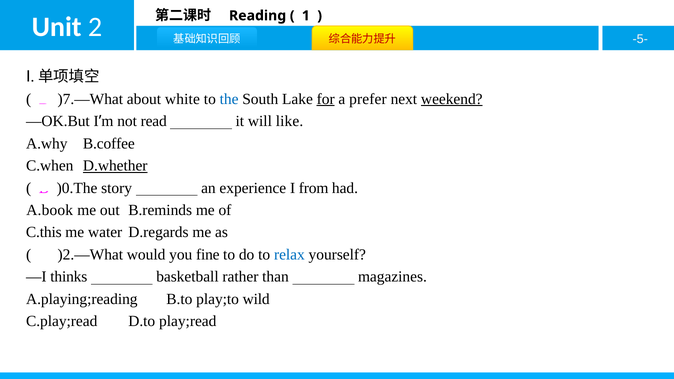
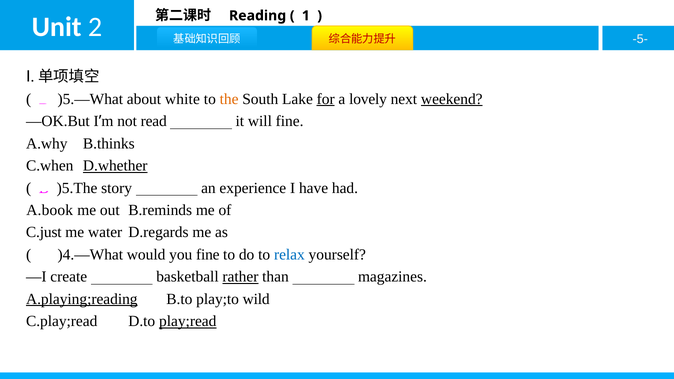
)7.—What: )7.—What -> )5.—What (90, 99)
the colour: blue -> orange (229, 99)
prefer: prefer -> lovely (368, 99)
will like: like -> fine (290, 121)
B.coffee: B.coffee -> B.thinks (109, 144)
)0.The: )0.The -> )5.The (77, 188)
from: from -> have (314, 188)
C.this: C.this -> C.just (44, 232)
)2.—What: )2.—What -> )4.—What (90, 255)
thinks: thinks -> create (69, 277)
rather underline: none -> present (240, 277)
A.playing;reading underline: none -> present (82, 299)
play;read underline: none -> present (188, 321)
